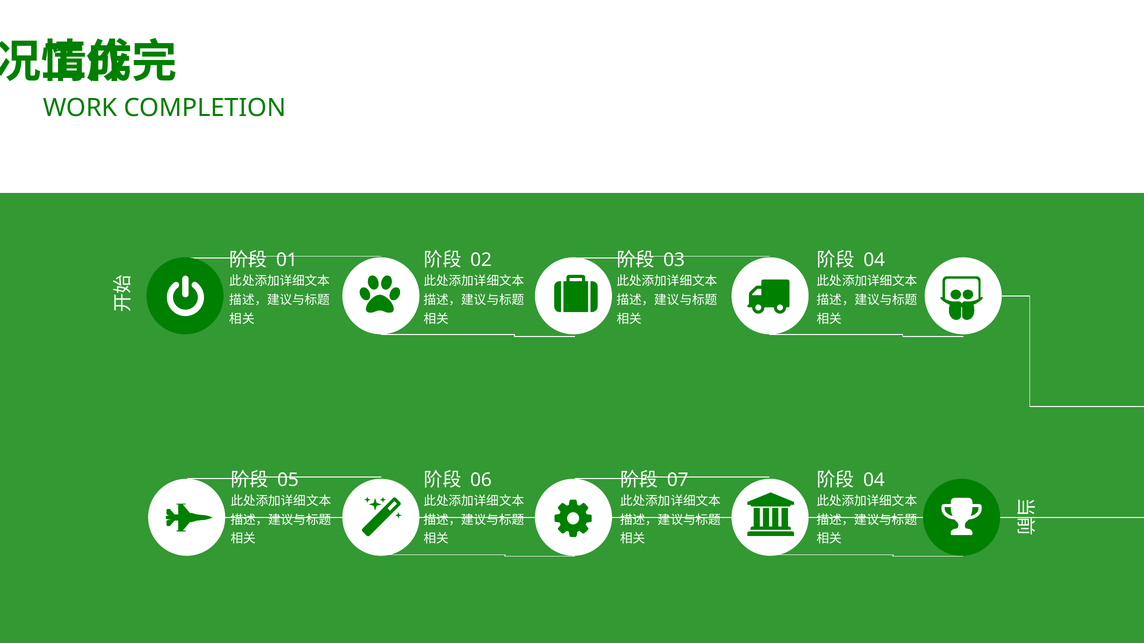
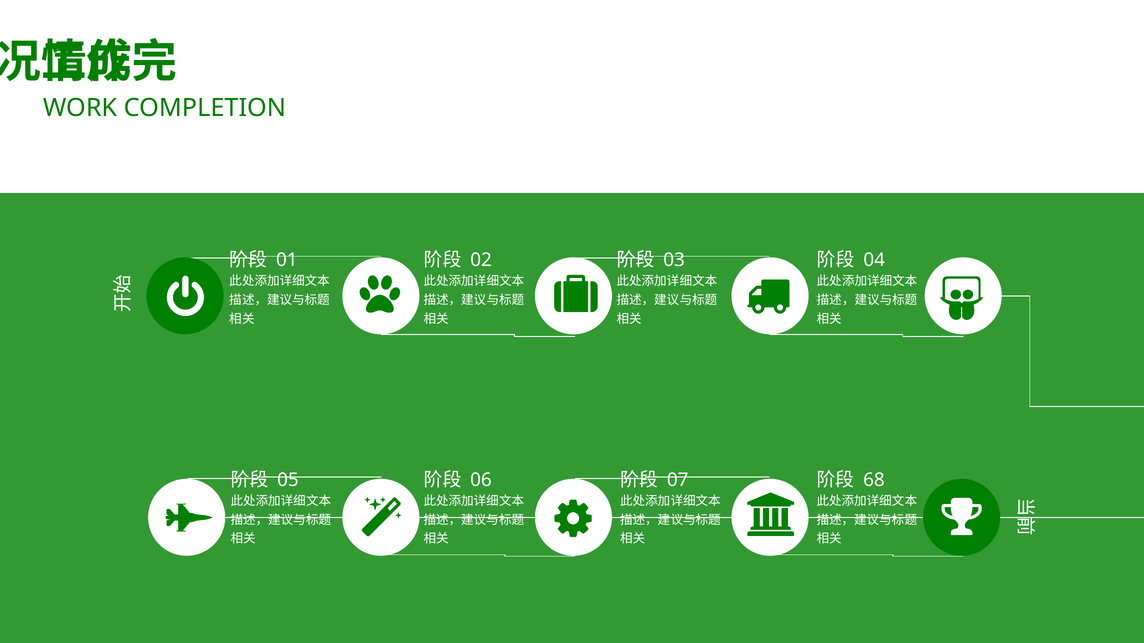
04: 04 -> 68 (874, 480)
